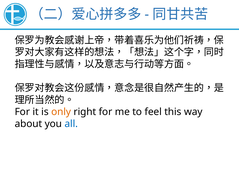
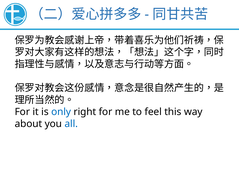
only colour: orange -> blue (61, 112)
